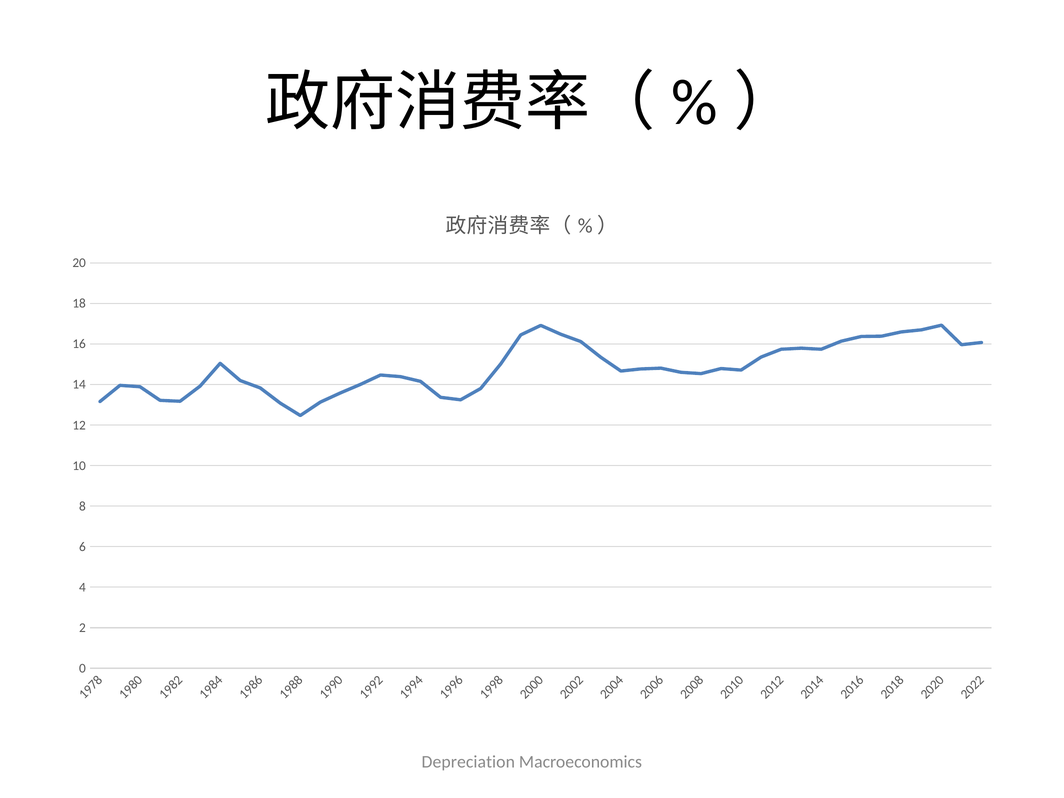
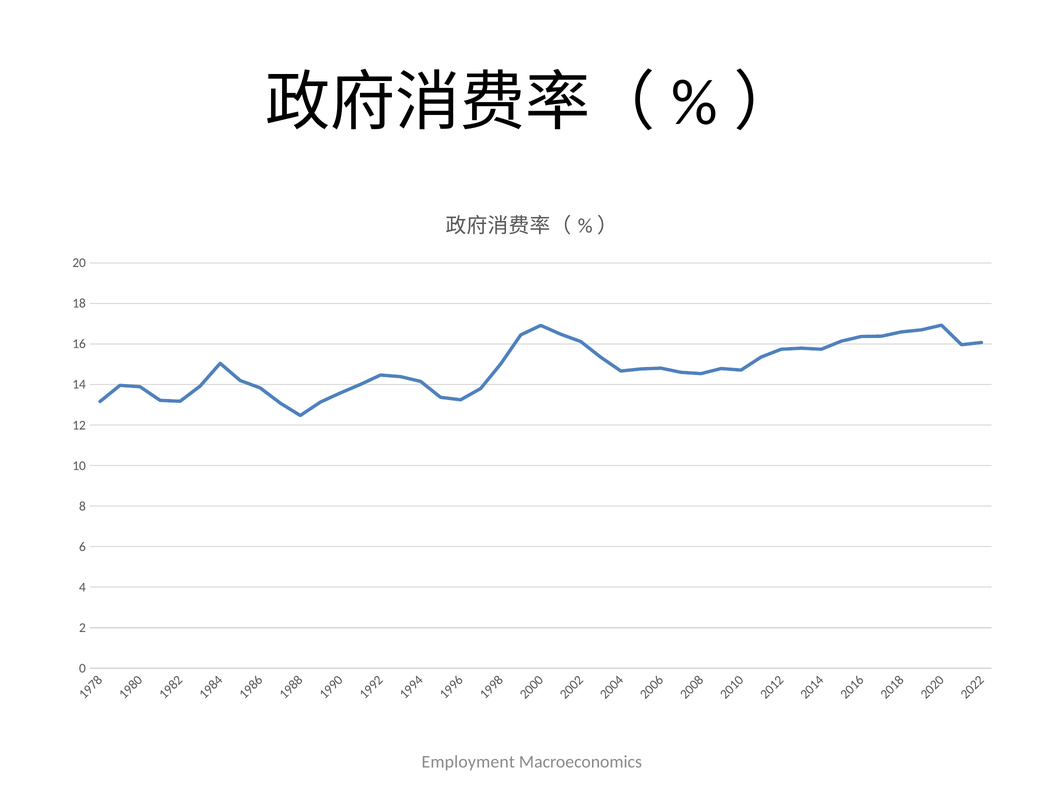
Depreciation: Depreciation -> Employment (468, 762)
